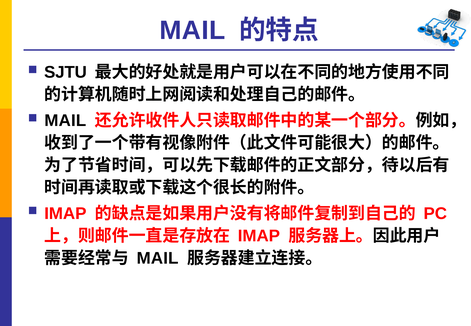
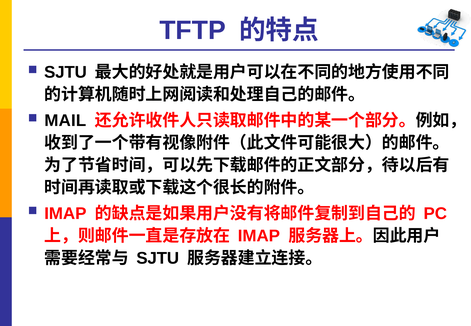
MAIL: MAIL -> TFTP (193, 30)
MAIL: MAIL -> SJTU (158, 258)
